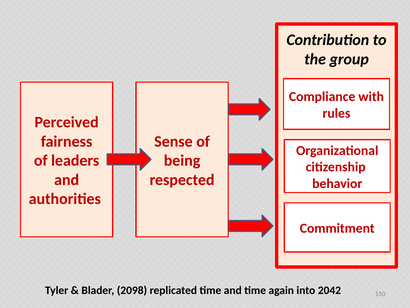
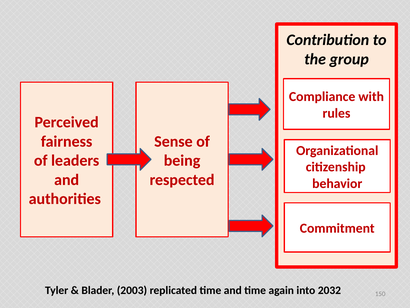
2098: 2098 -> 2003 (132, 290)
2042: 2042 -> 2032 (329, 290)
